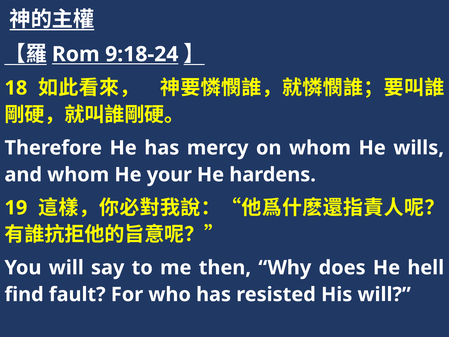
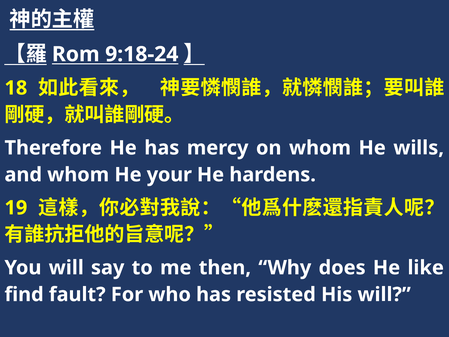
hell: hell -> like (426, 268)
